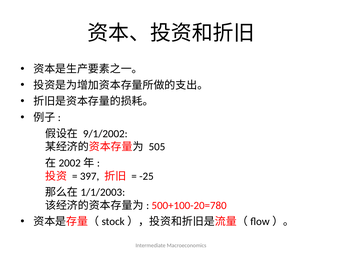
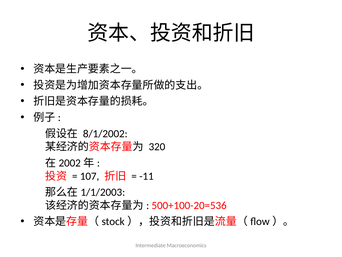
9/1/2002: 9/1/2002 -> 8/1/2002 (105, 133)
505: 505 -> 320 (157, 147)
397: 397 -> 107 (90, 176)
-25: -25 -> -11 (146, 176)
500+100-20=780: 500+100-20=780 -> 500+100-20=536 (189, 205)
